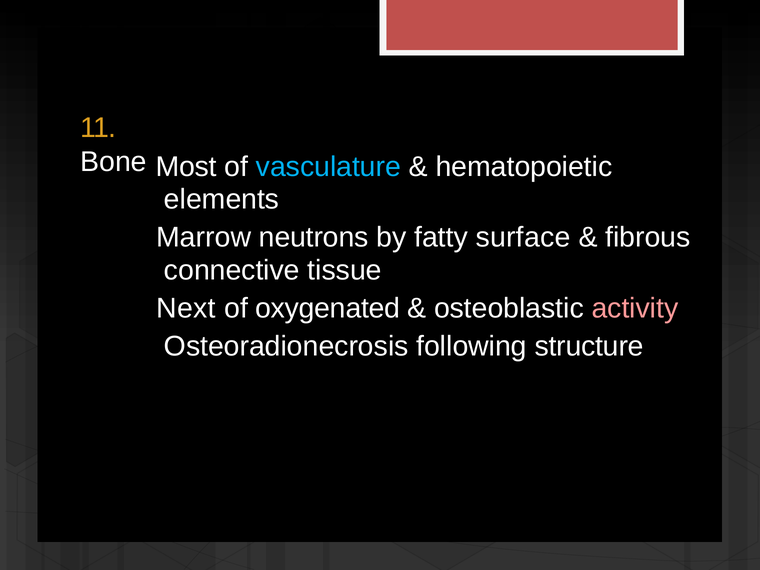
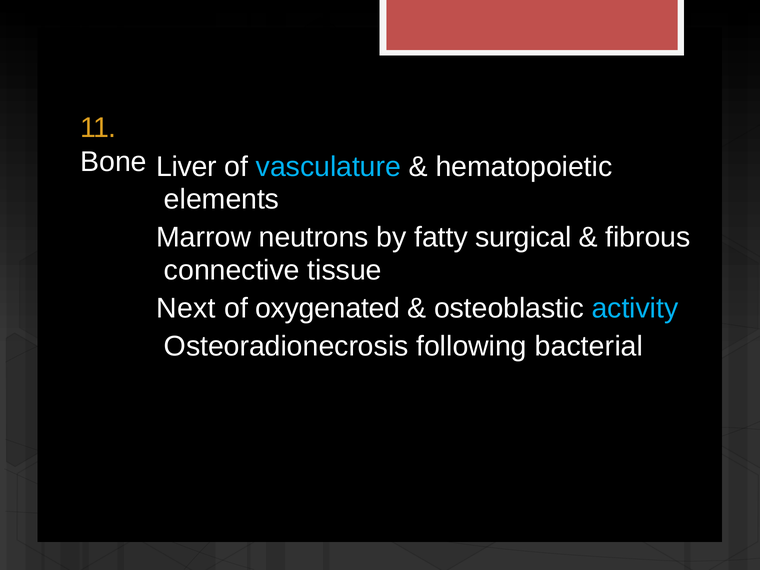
Most: Most -> Liver (186, 167)
surface: surface -> surgical (523, 237)
activity colour: pink -> light blue (635, 308)
structure: structure -> bacterial (589, 346)
